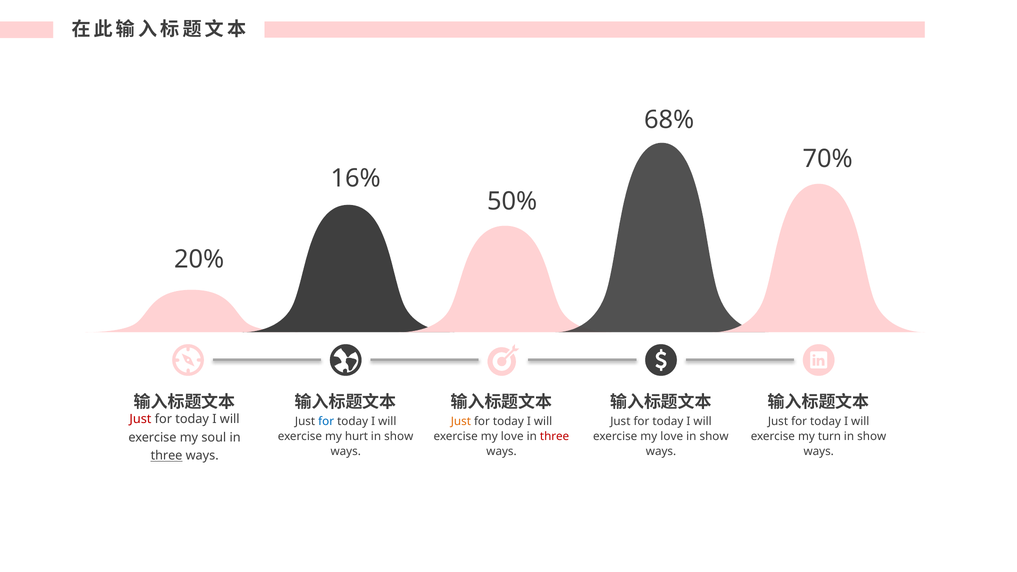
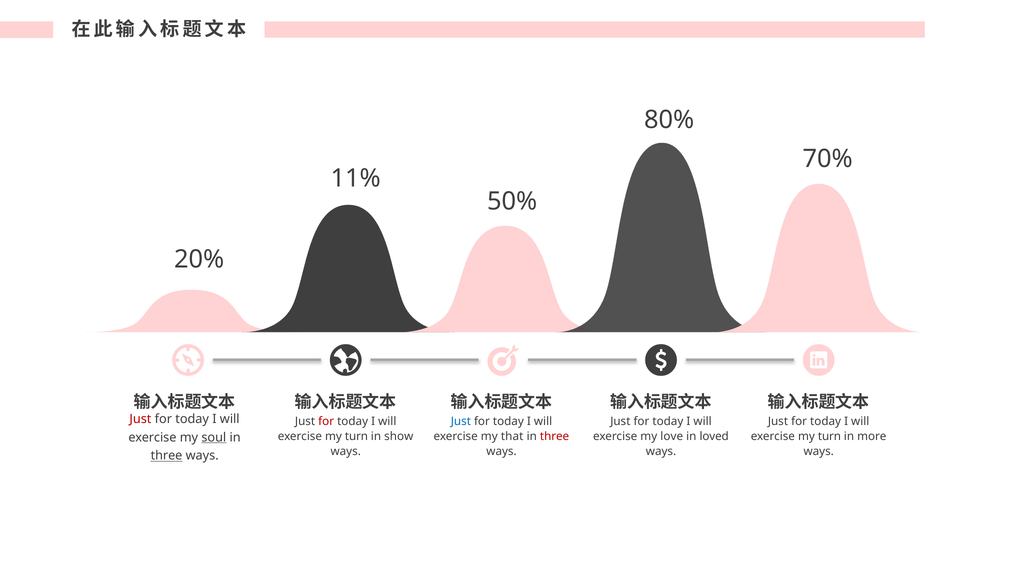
68%: 68% -> 80% (669, 120)
16%: 16% -> 11% (356, 178)
for colour: blue -> red (326, 421)
Just colour: orange -> blue (461, 421)
hurt: hurt -> turn (356, 436)
love: love -> that (512, 436)
show: show -> loved (714, 436)
show: show -> more (872, 436)
soul underline: none -> present (214, 437)
